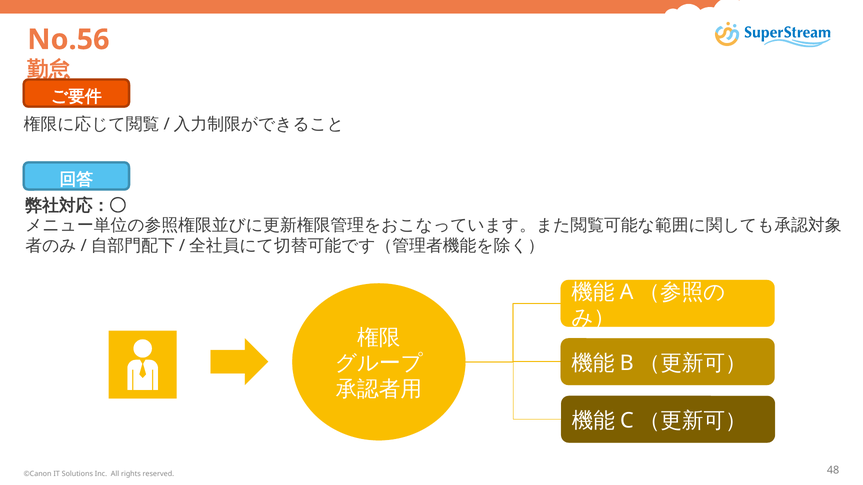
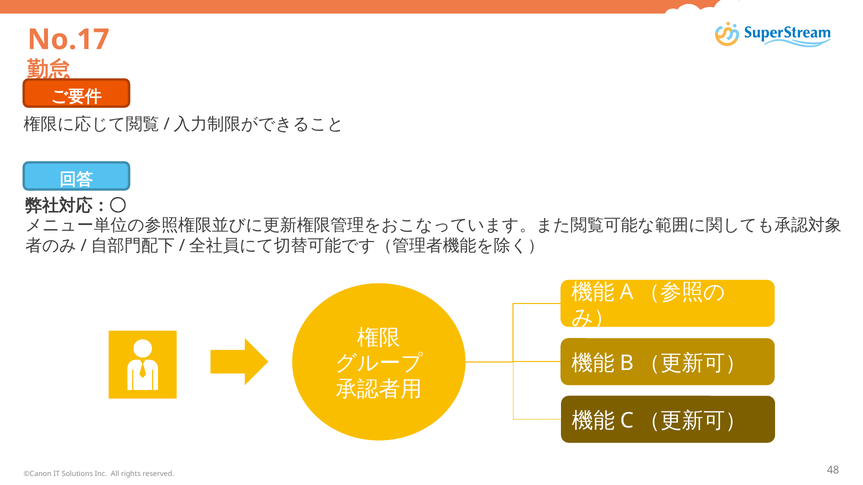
No.56: No.56 -> No.17 (68, 40)
